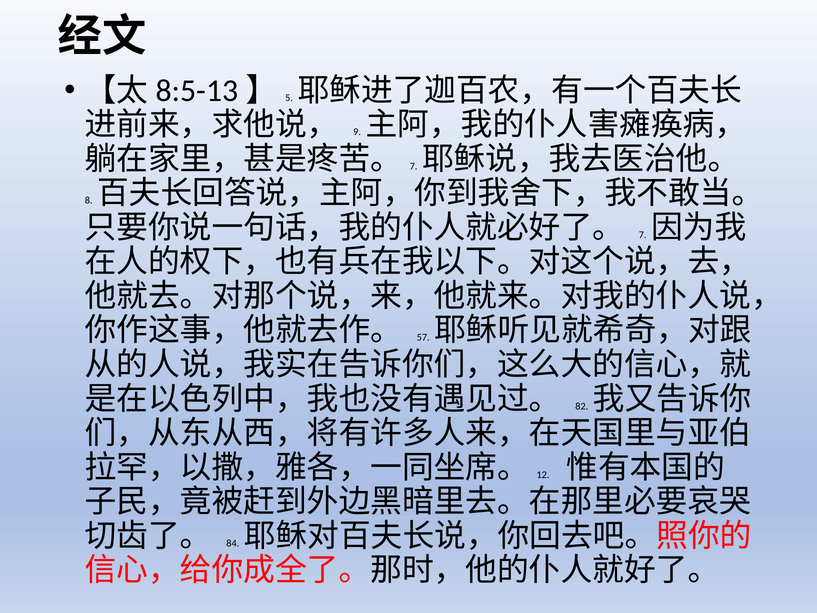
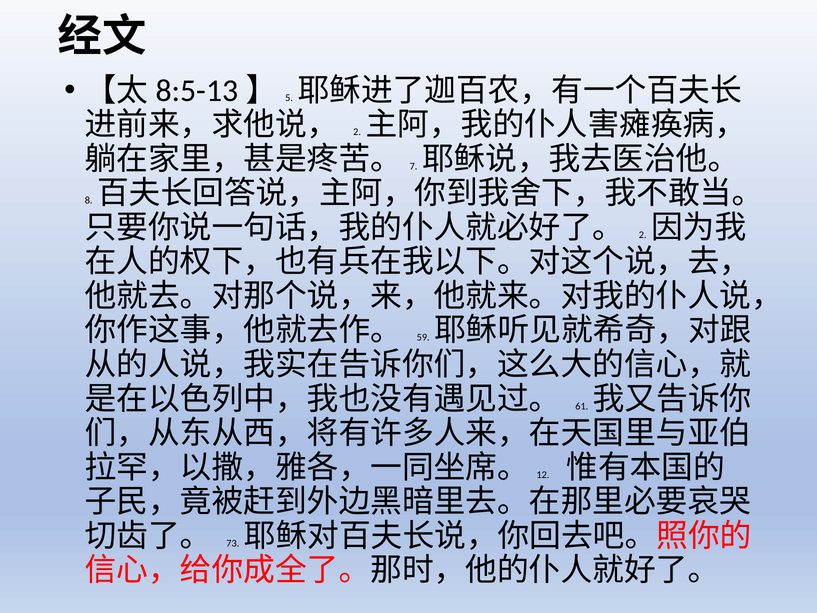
9: 9 -> 2 (357, 132)
7: 7 -> 2 (643, 235)
57: 57 -> 59 (423, 337)
82: 82 -> 61 (582, 406)
84: 84 -> 73 (233, 543)
